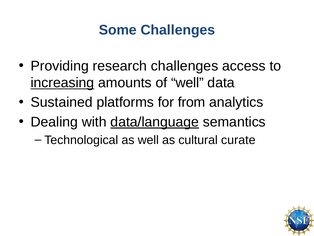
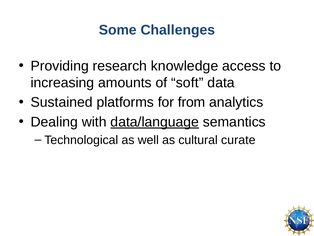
research challenges: challenges -> knowledge (185, 66)
increasing underline: present -> none (62, 83)
of well: well -> soft (187, 83)
